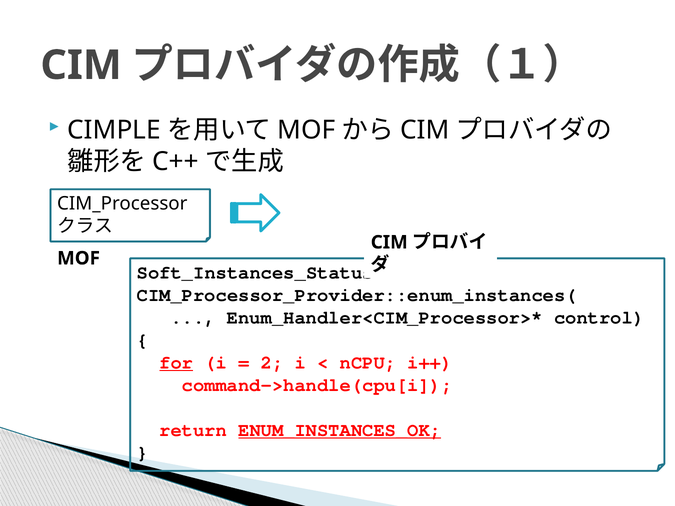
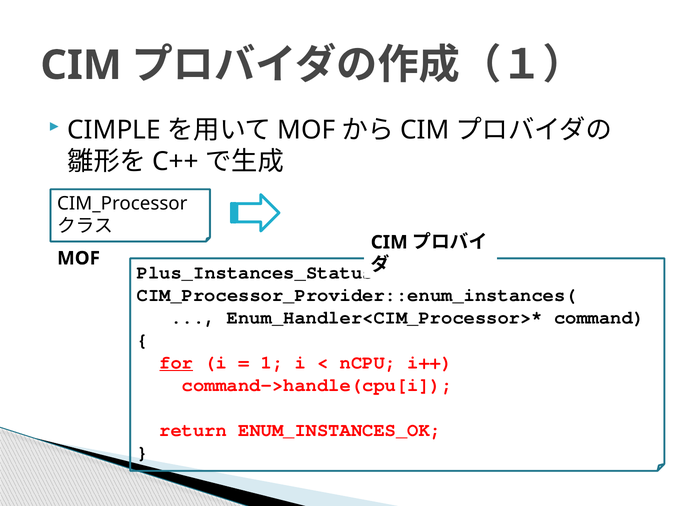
Soft_Instances_Status: Soft_Instances_Status -> Plus_Instances_Status (255, 273)
control: control -> command (599, 318)
2: 2 -> 1 (272, 363)
ENUM_INSTANCES_OK underline: present -> none (340, 430)
